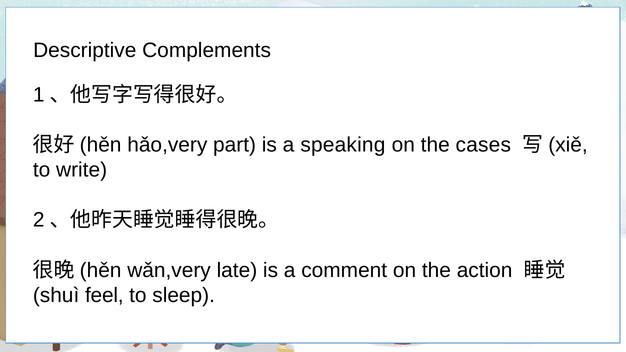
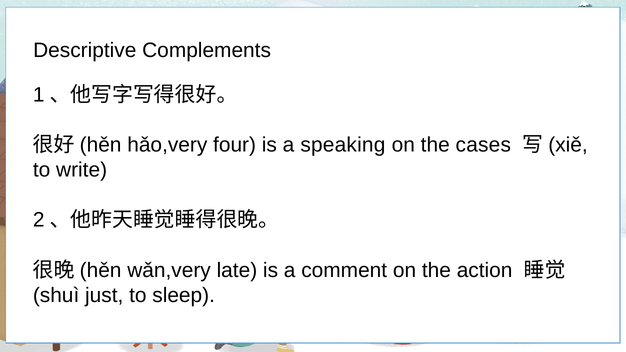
part: part -> four (235, 145)
feel: feel -> just (104, 295)
